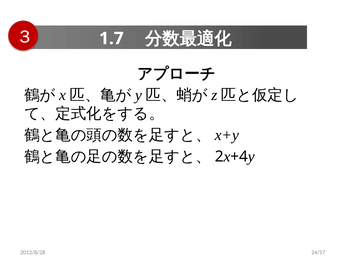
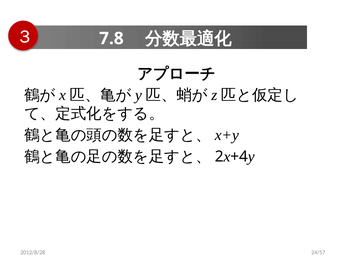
1.7: 1.7 -> 7.8 (111, 39)
